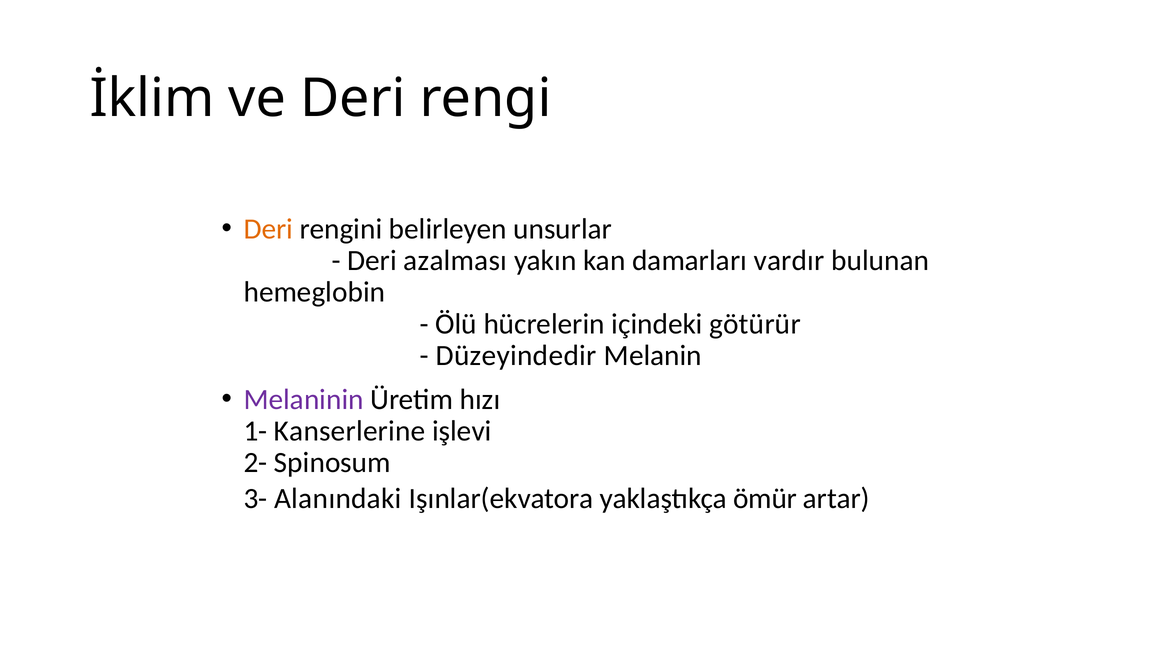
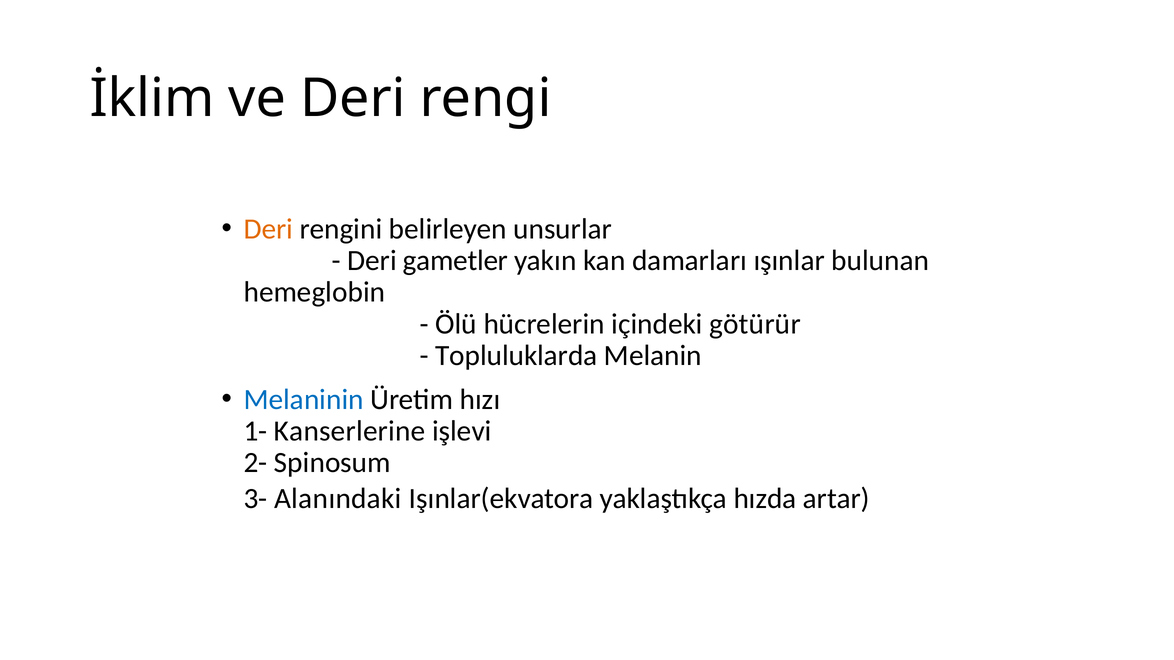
azalması: azalması -> gametler (456, 261)
vardır: vardır -> ışınlar (789, 261)
Düzeyindedir: Düzeyindedir -> Topluluklarda (516, 356)
Melaninin colour: purple -> blue (304, 400)
ömür: ömür -> hızda (765, 499)
